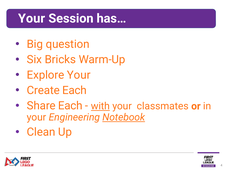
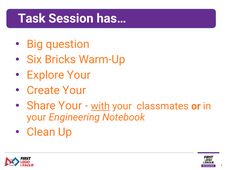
Your: Your -> Task (32, 18)
Create Each: Each -> Your (74, 90)
Share Each: Each -> Your (70, 106)
Notebook underline: present -> none (124, 117)
